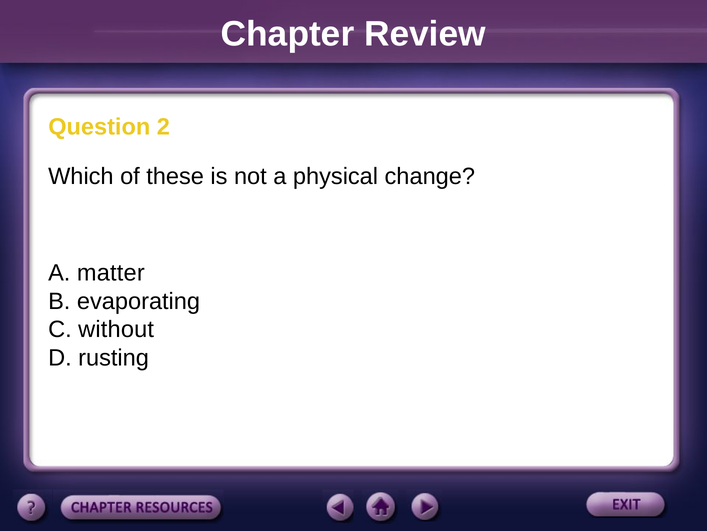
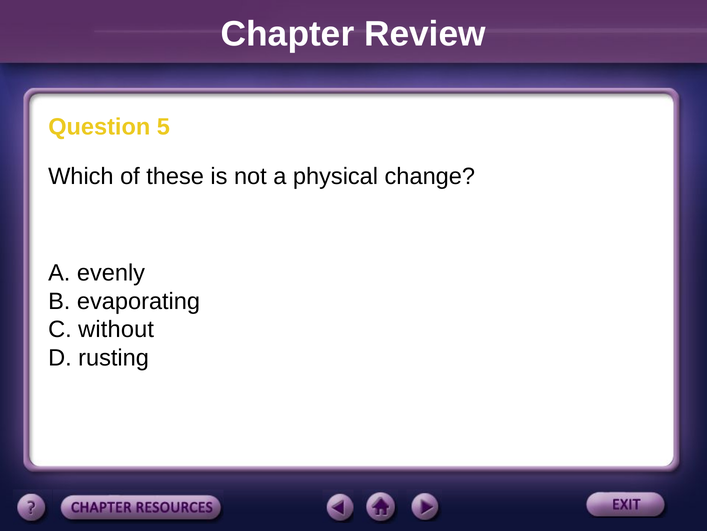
2: 2 -> 5 (163, 127)
matter: matter -> evenly (111, 273)
